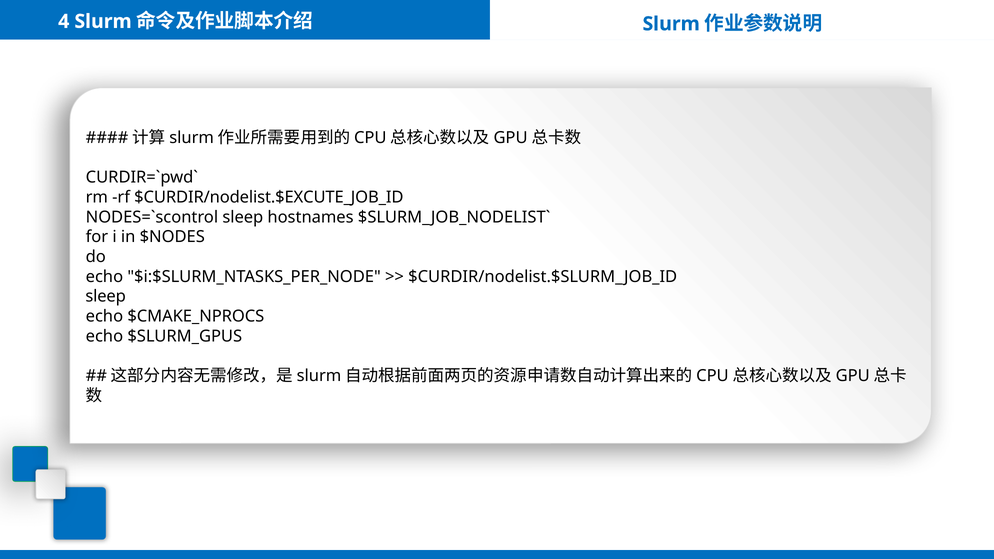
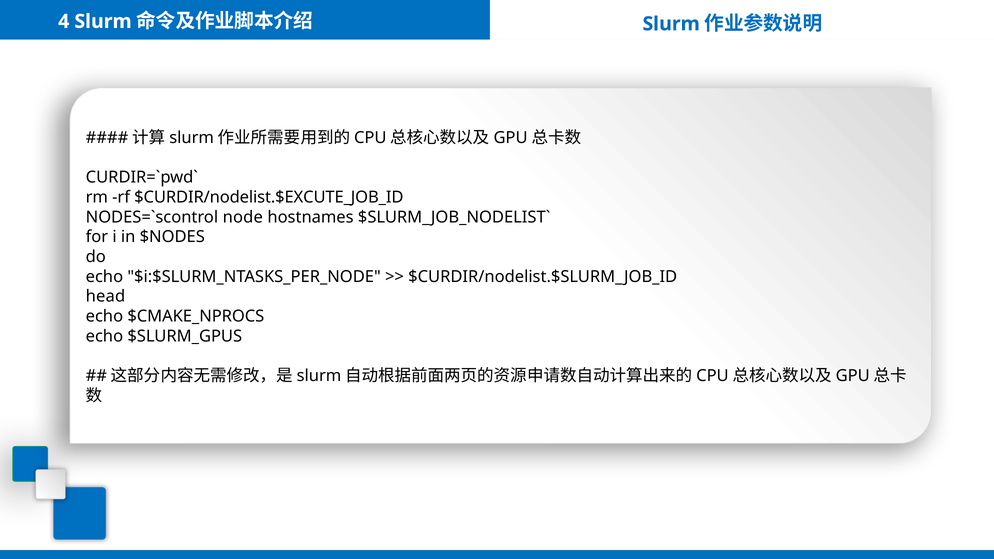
sleep: sleep -> node (243, 217)
sleep: sleep -> head (105, 297)
